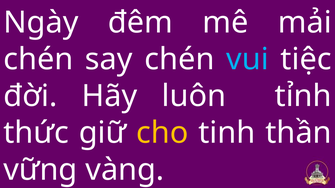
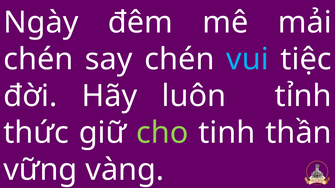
cho colour: yellow -> light green (162, 133)
